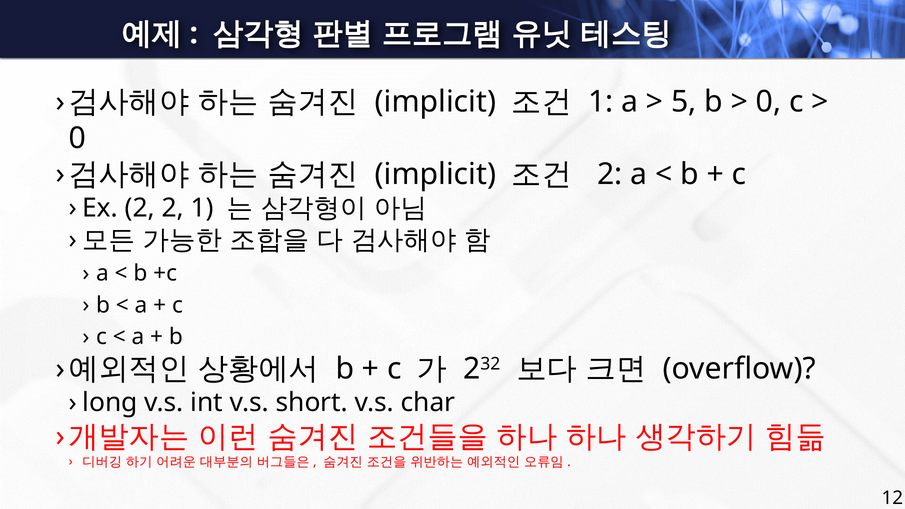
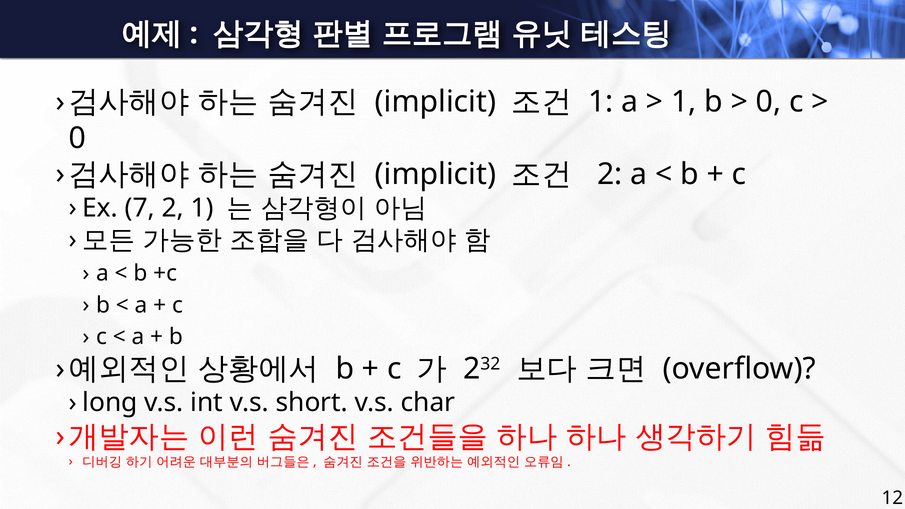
5: 5 -> 1 (684, 102)
2: 2 -> 7 (140, 208)
